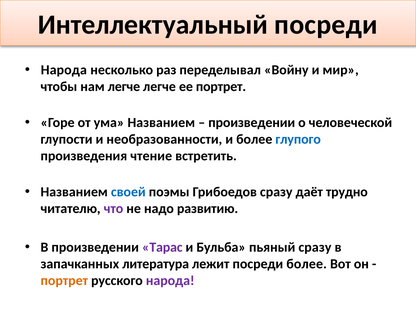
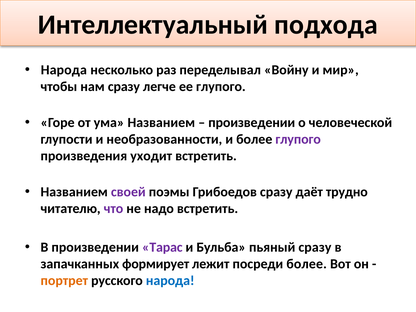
Интеллектуальный посреди: посреди -> подхода (326, 25)
нам легче: легче -> сразу (124, 87)
ее портрет: портрет -> глупого (221, 87)
глупого colour: blue -> purple (298, 139)
чтение: чтение -> уходит (151, 156)
своей colour: blue -> purple (128, 192)
надо развитию: развитию -> встретить (208, 209)
литература: литература -> формирует (156, 264)
народа colour: purple -> blue (170, 281)
